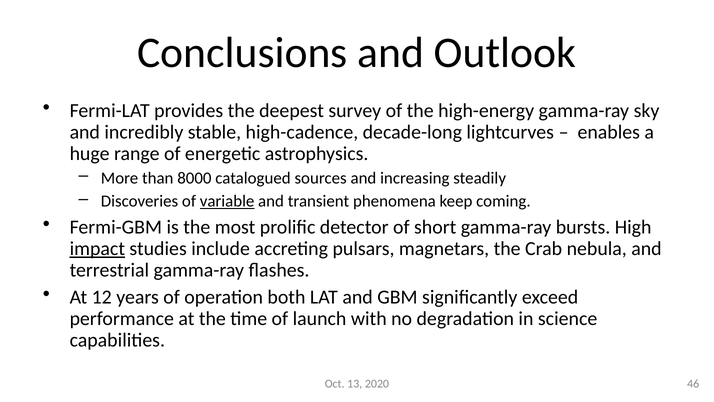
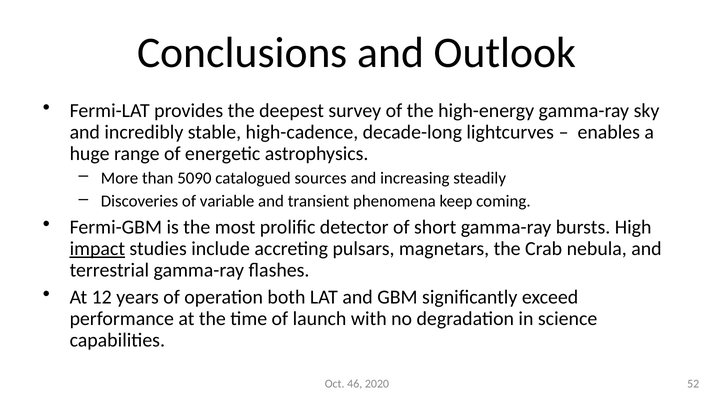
8000: 8000 -> 5090 (194, 178)
variable underline: present -> none (227, 201)
13: 13 -> 46 (355, 384)
46: 46 -> 52 (693, 384)
